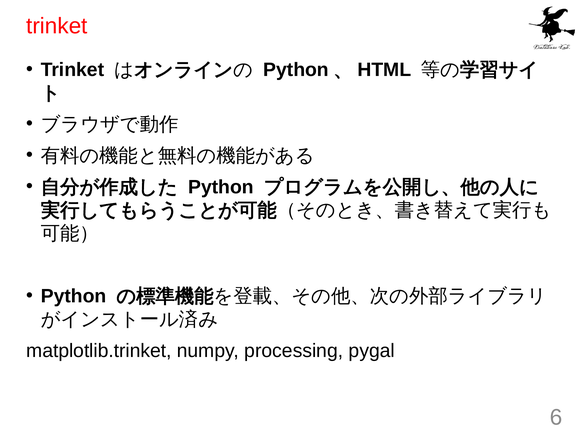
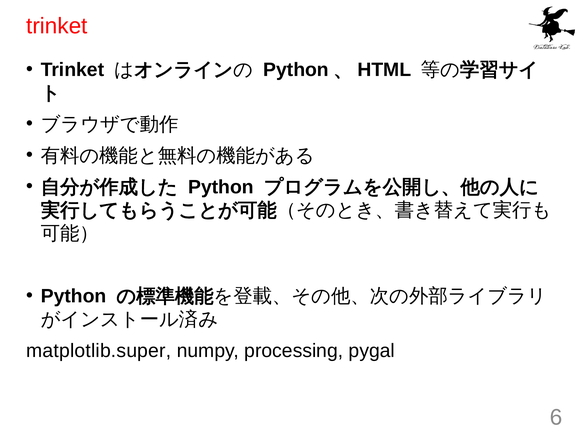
matplotlib.trinket: matplotlib.trinket -> matplotlib.super (99, 351)
